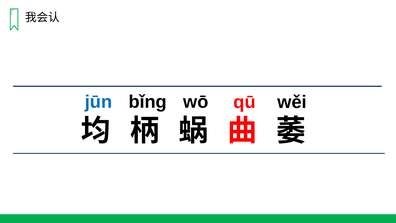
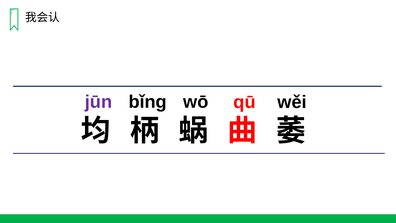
jūn colour: blue -> purple (99, 102)
